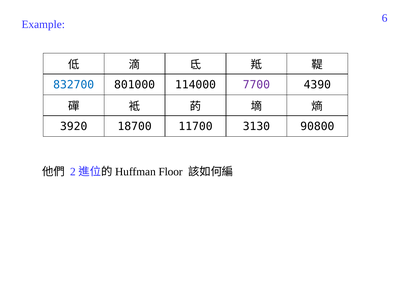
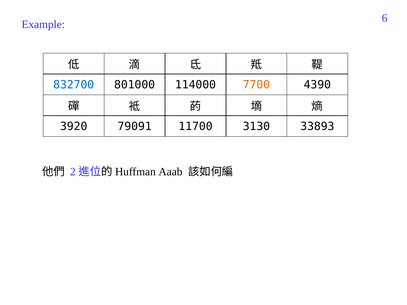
7700 colour: purple -> orange (256, 85)
18700: 18700 -> 79091 (135, 126)
90800: 90800 -> 33893 (317, 126)
Floor: Floor -> Aaab (171, 172)
